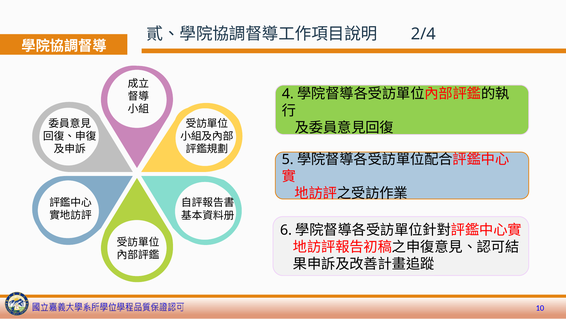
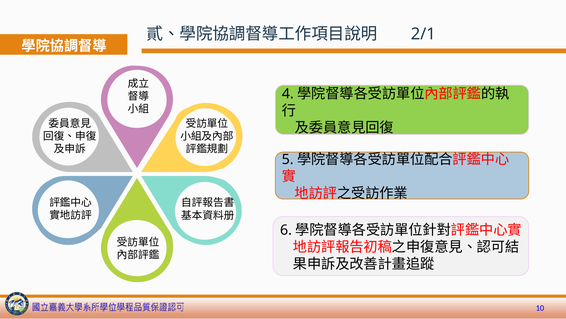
2/4: 2/4 -> 2/1 (423, 34)
